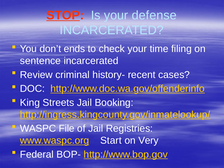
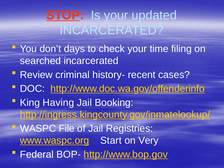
defense: defense -> updated (154, 15)
ends: ends -> days (74, 49)
sentence: sentence -> searched (40, 61)
Streets: Streets -> Having (58, 103)
